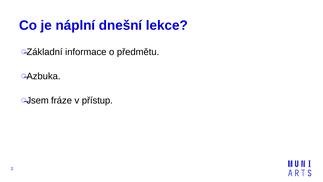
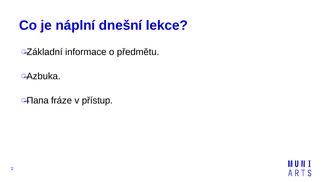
Jsem: Jsem -> Папа (38, 100)
